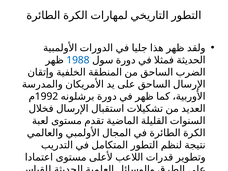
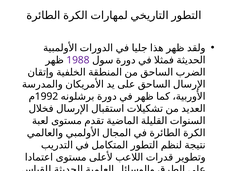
1988 colour: blue -> purple (78, 60)
